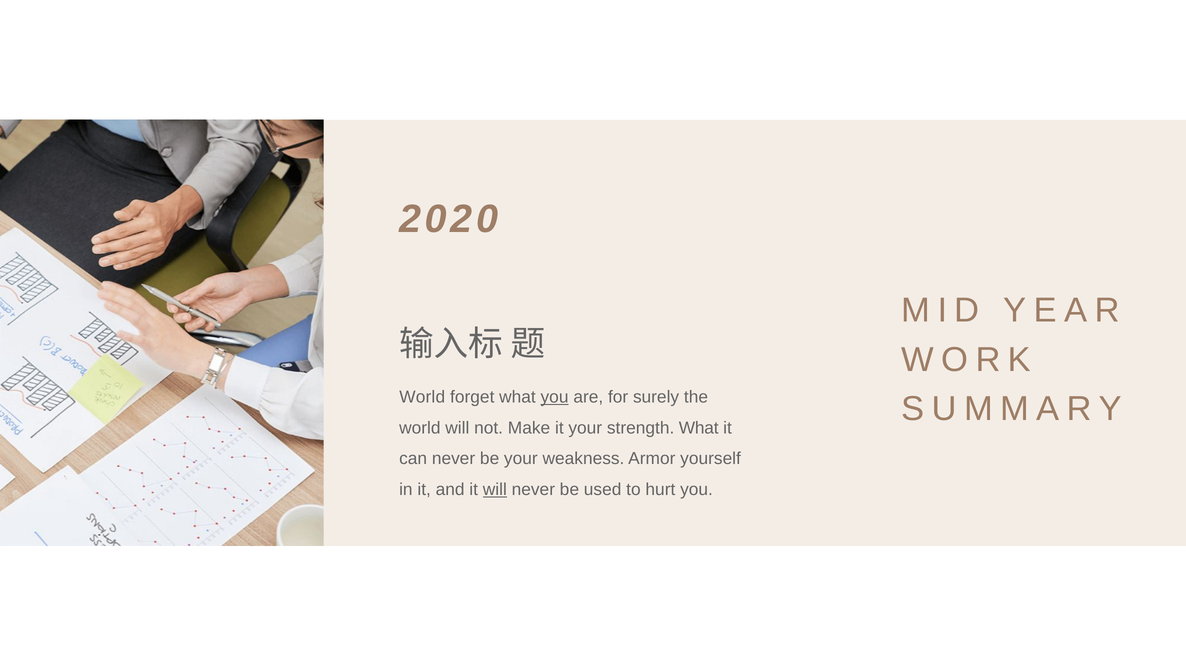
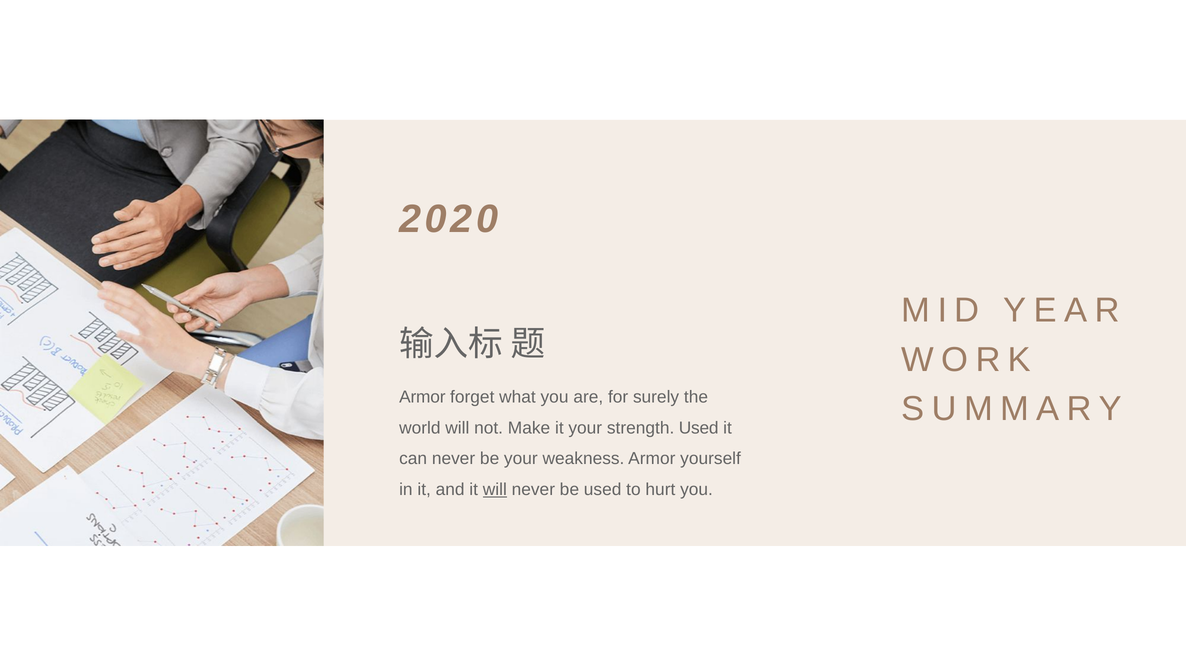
World: World -> Armor (422, 397)
you underline: present -> none (555, 397)
strength What: What -> Used (699, 428)
